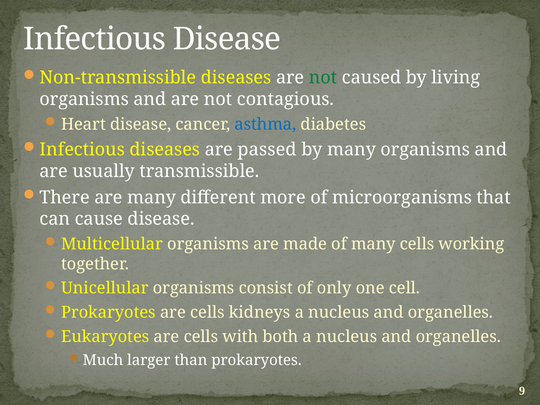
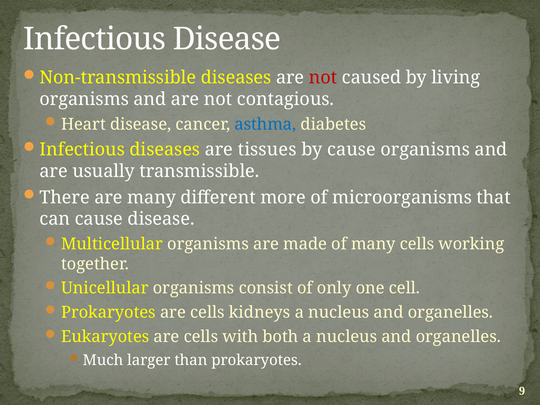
not colour: green -> red (323, 78)
passed: passed -> tissues (267, 150)
by many: many -> cause (351, 150)
